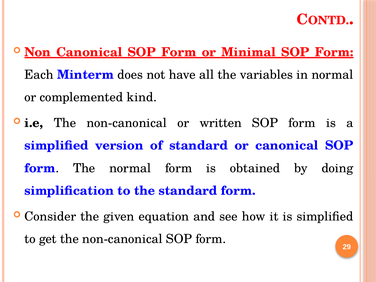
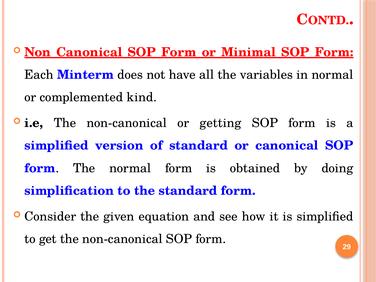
written: written -> getting (221, 123)
